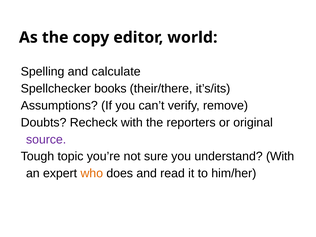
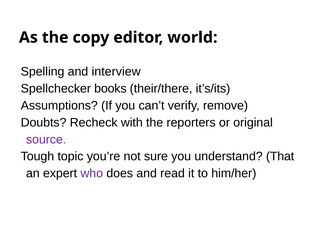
calculate: calculate -> interview (116, 72)
understand With: With -> That (280, 156)
who colour: orange -> purple (92, 173)
